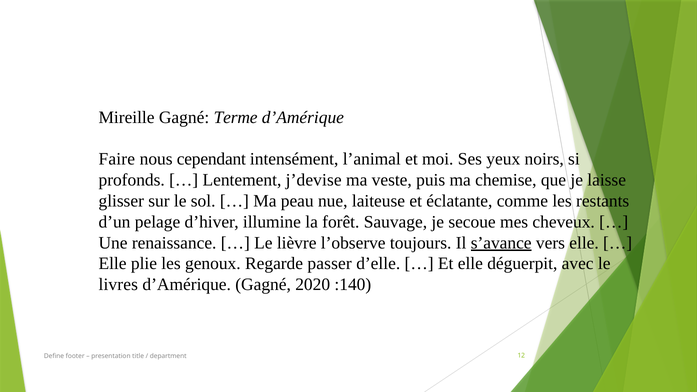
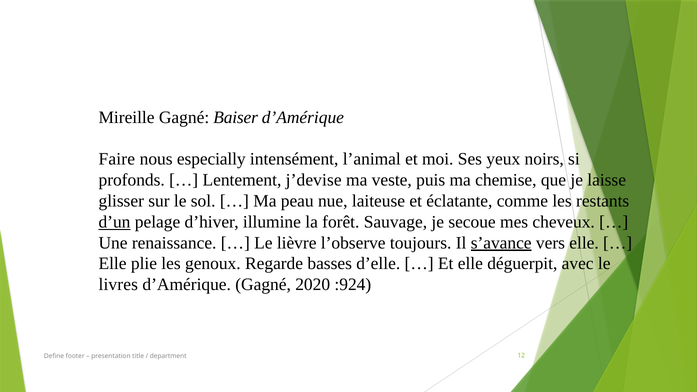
Terme: Terme -> Baiser (236, 117)
cependant: cependant -> especially (211, 159)
d’un underline: none -> present (115, 222)
passer: passer -> basses (330, 264)
:140: :140 -> :924 (353, 285)
